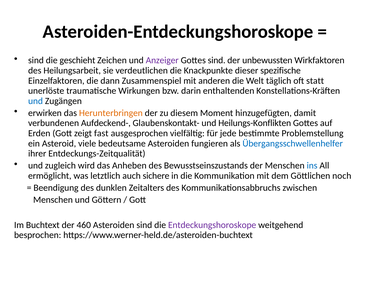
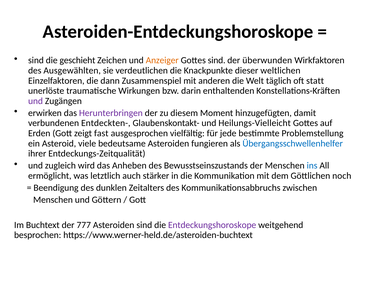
Anzeiger colour: purple -> orange (162, 60)
unbewussten: unbewussten -> überwunden (267, 60)
Heilungsarbeit: Heilungsarbeit -> Ausgewählten (72, 70)
spezifische: spezifische -> weltlichen (280, 70)
und colour: blue -> purple (36, 101)
Herunterbringen colour: orange -> purple (111, 113)
Aufdeckend-: Aufdeckend- -> Entdeckten- (106, 123)
Heilungs-Konflikten: Heilungs-Konflikten -> Heilungs-Vielleicht (255, 123)
sichere: sichere -> stärker (156, 175)
460: 460 -> 777 (84, 224)
